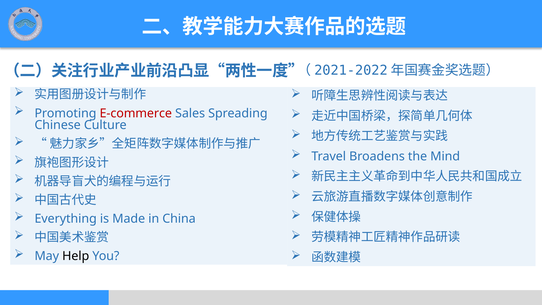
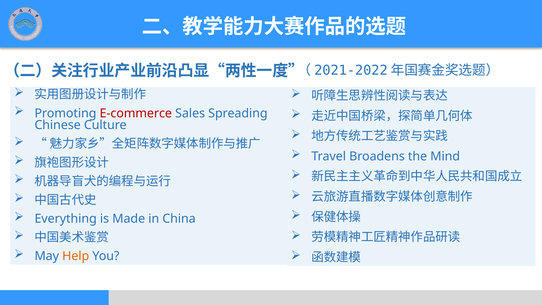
Help colour: black -> orange (76, 256)
